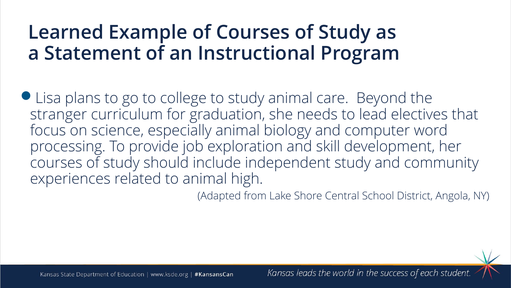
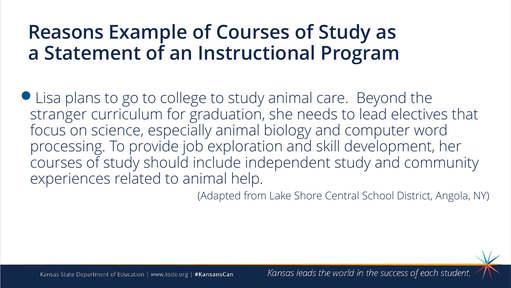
Learned: Learned -> Reasons (66, 33)
high: high -> help (247, 179)
